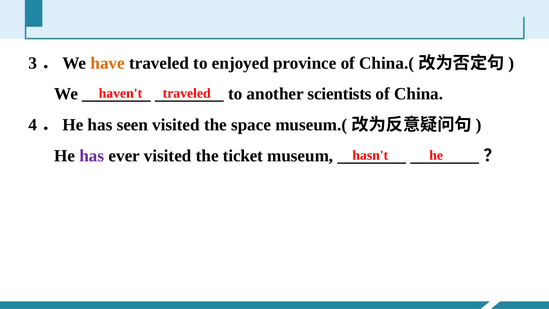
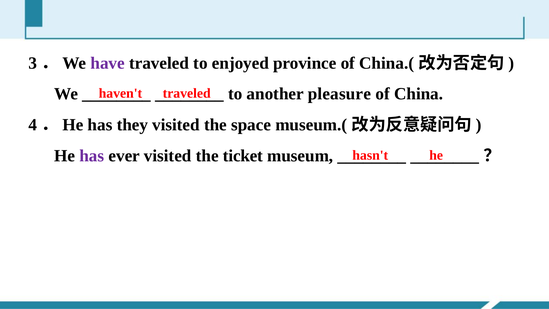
have colour: orange -> purple (108, 63)
scientists: scientists -> pleasure (339, 94)
seen: seen -> they (132, 125)
